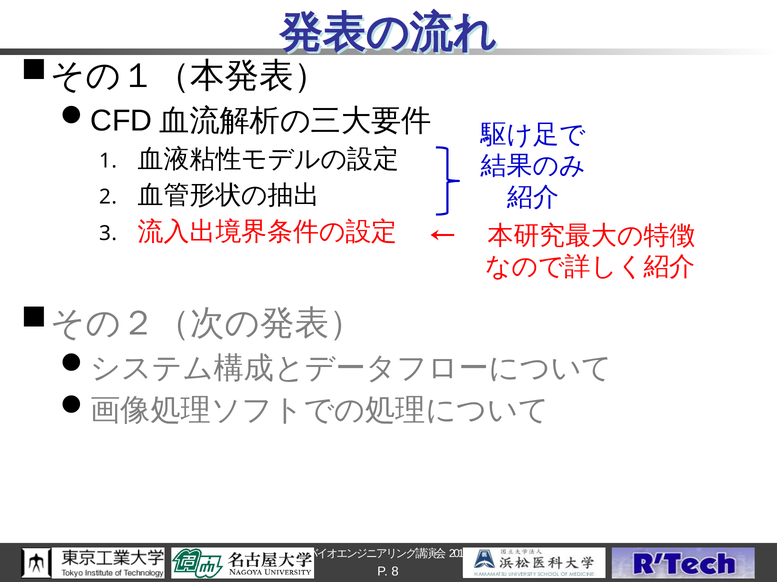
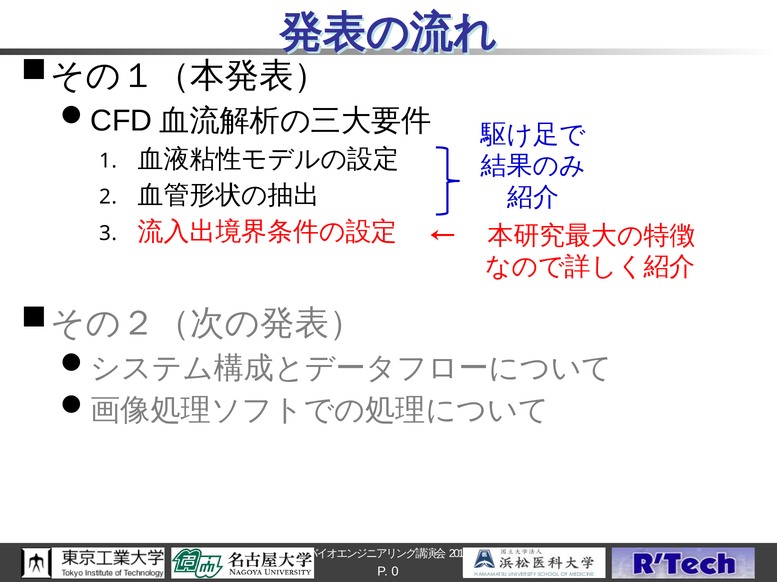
8: 8 -> 0 (395, 572)
